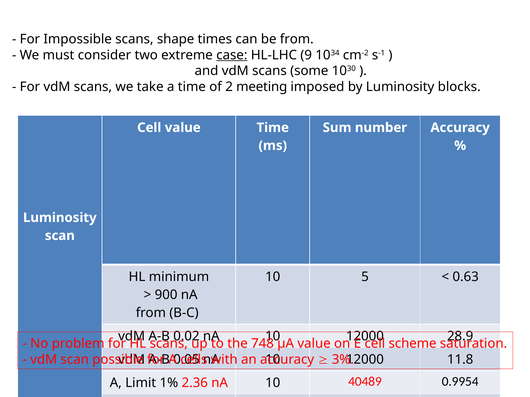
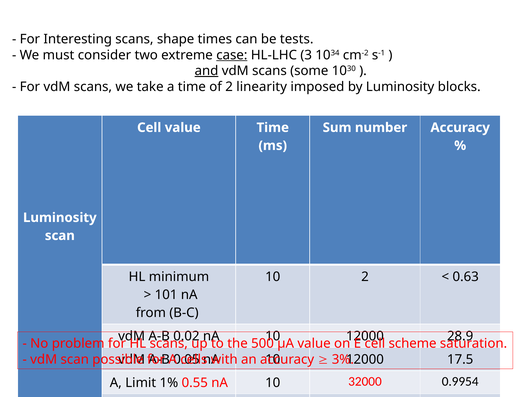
Impossible: Impossible -> Interesting (78, 39)
be from: from -> tests (297, 39)
9: 9 -> 3 (306, 55)
and underline: none -> present (206, 71)
meeting: meeting -> linearity (262, 87)
10 5: 5 -> 2 (365, 277)
900: 900 -> 101 (166, 295)
748: 748 -> 500 (263, 344)
11.8: 11.8 -> 17.5 (460, 360)
2.36: 2.36 -> 0.55 (195, 383)
40489: 40489 -> 32000 (365, 382)
